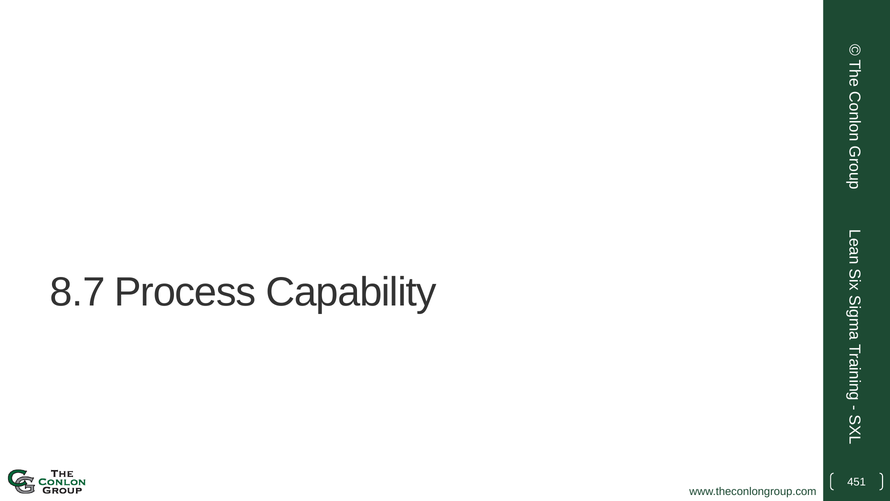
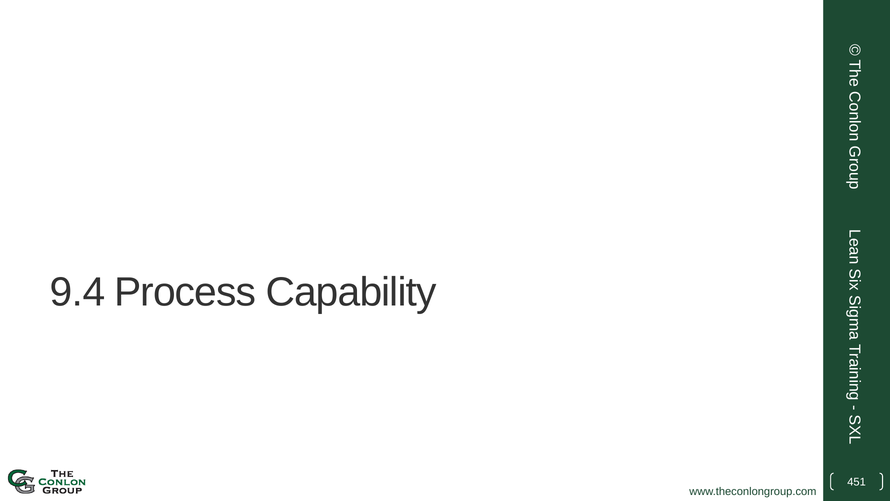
8.7: 8.7 -> 9.4 (77, 292)
